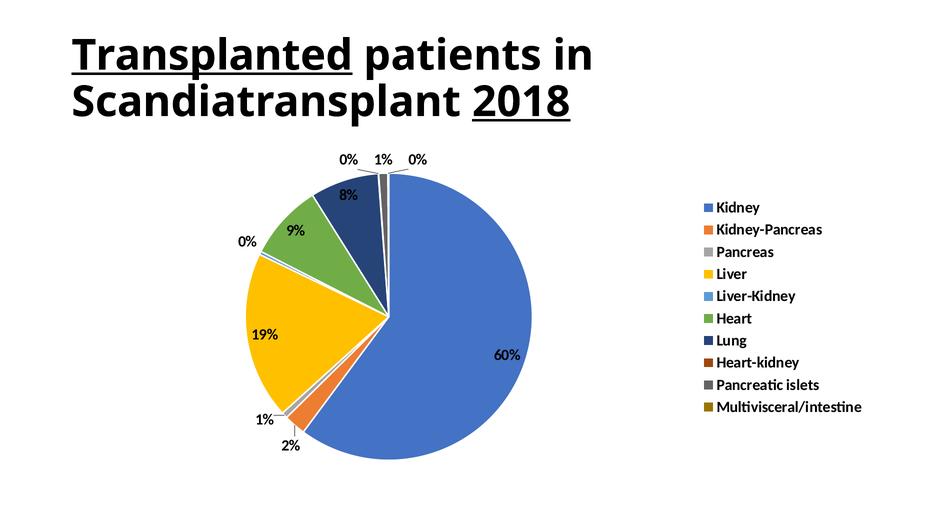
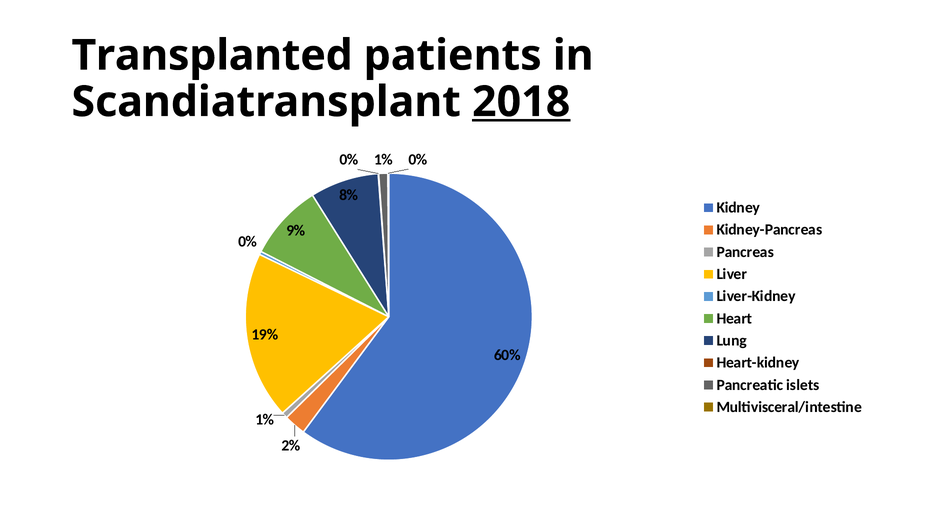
Transplanted underline: present -> none (212, 55)
